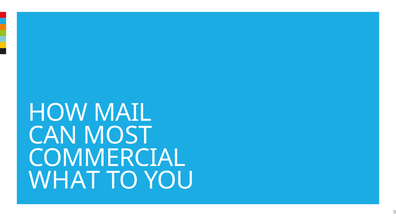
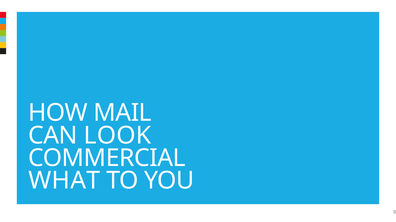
MOST: MOST -> LOOK (117, 136)
